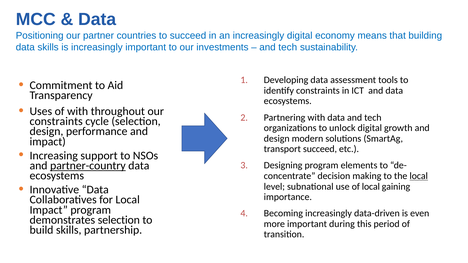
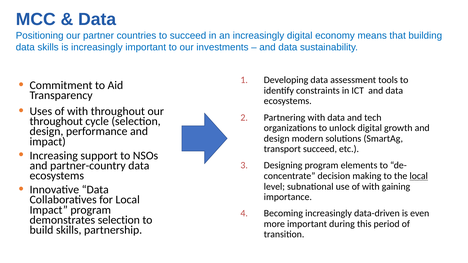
tech: tech -> data (288, 47)
constraints: constraints -> throughout (56, 121)
partner-country underline: present -> none (88, 166)
use of local: local -> with (371, 187)
